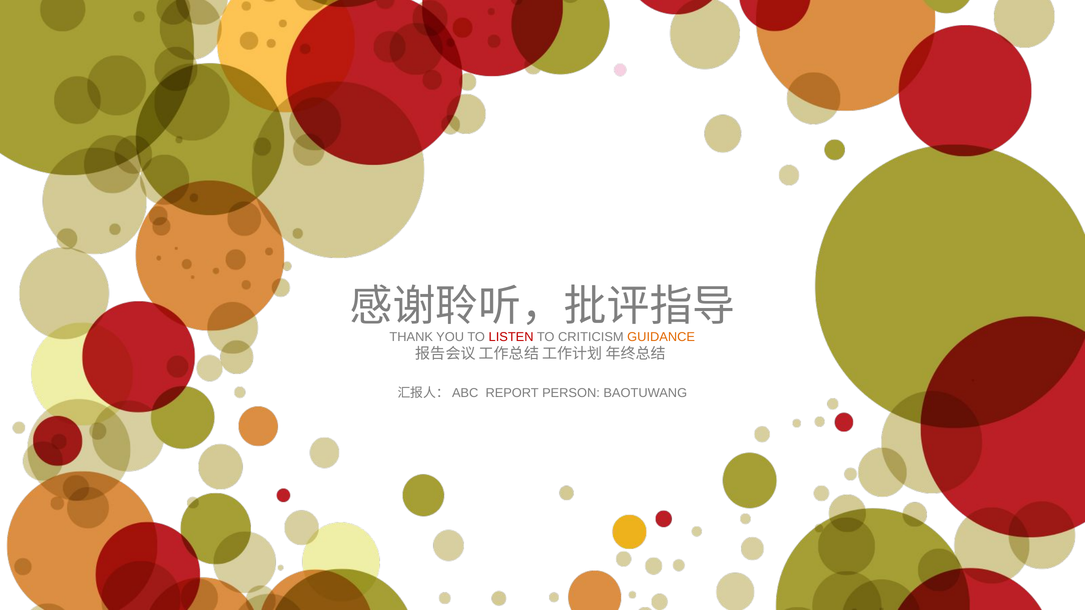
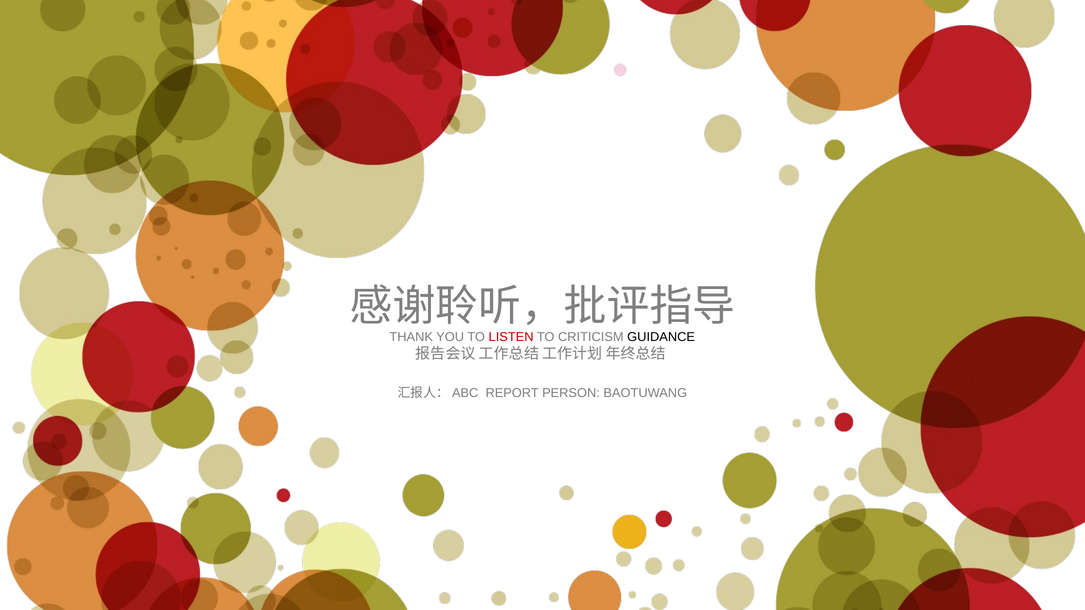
GUIDANCE colour: orange -> black (661, 337)
